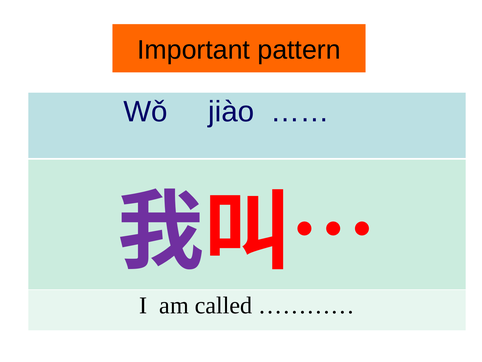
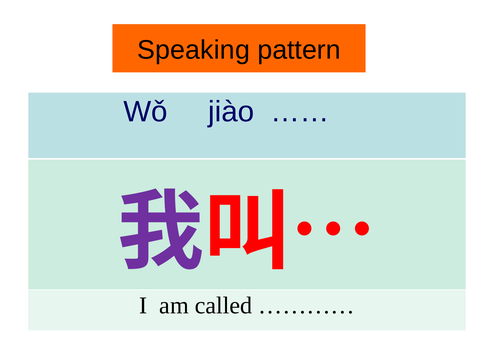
Important: Important -> Speaking (194, 50)
